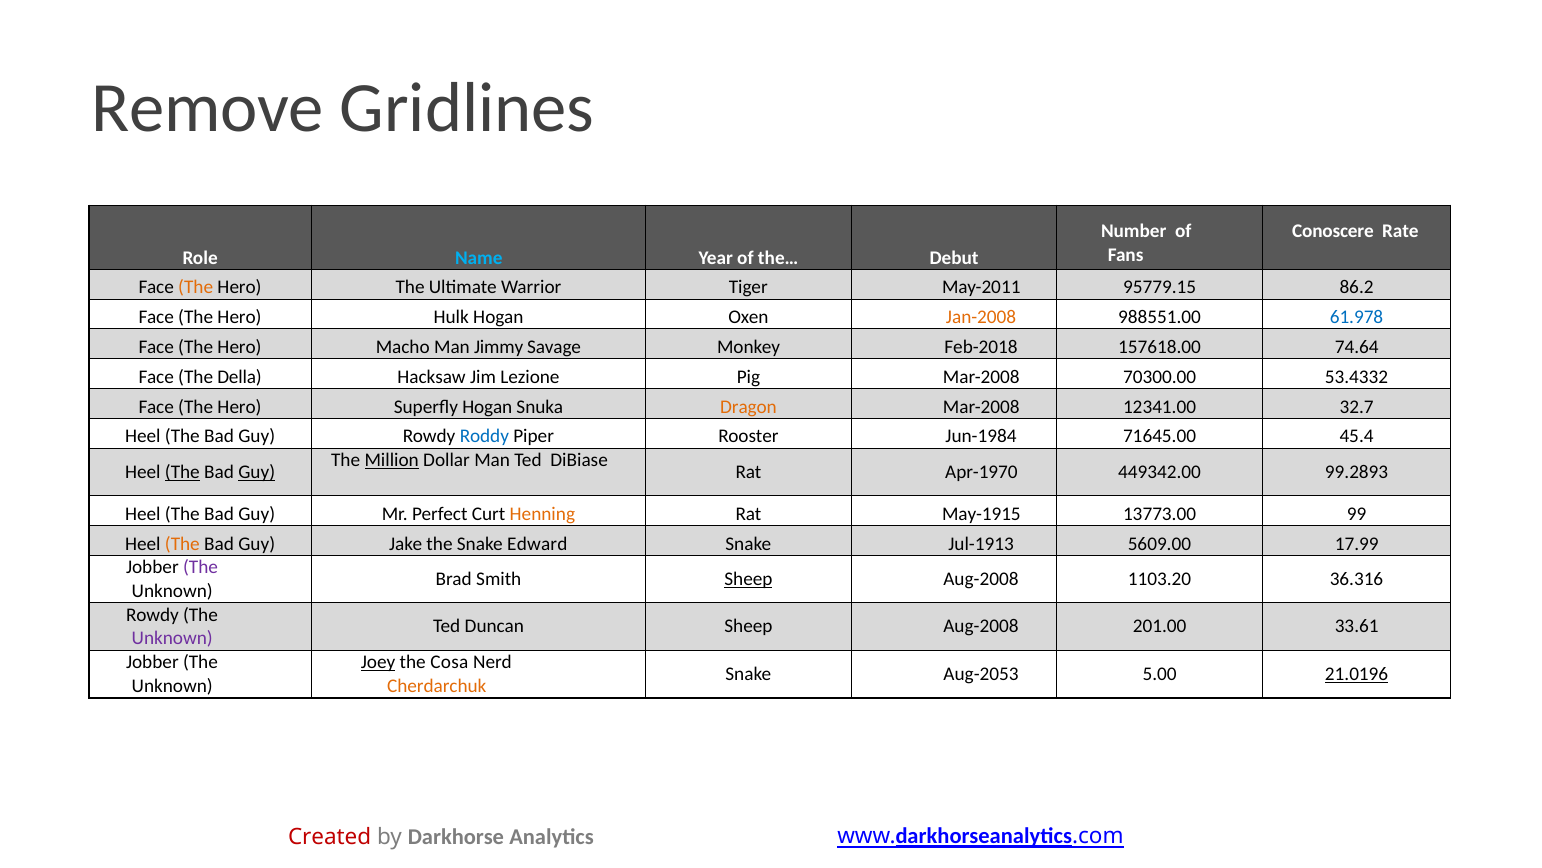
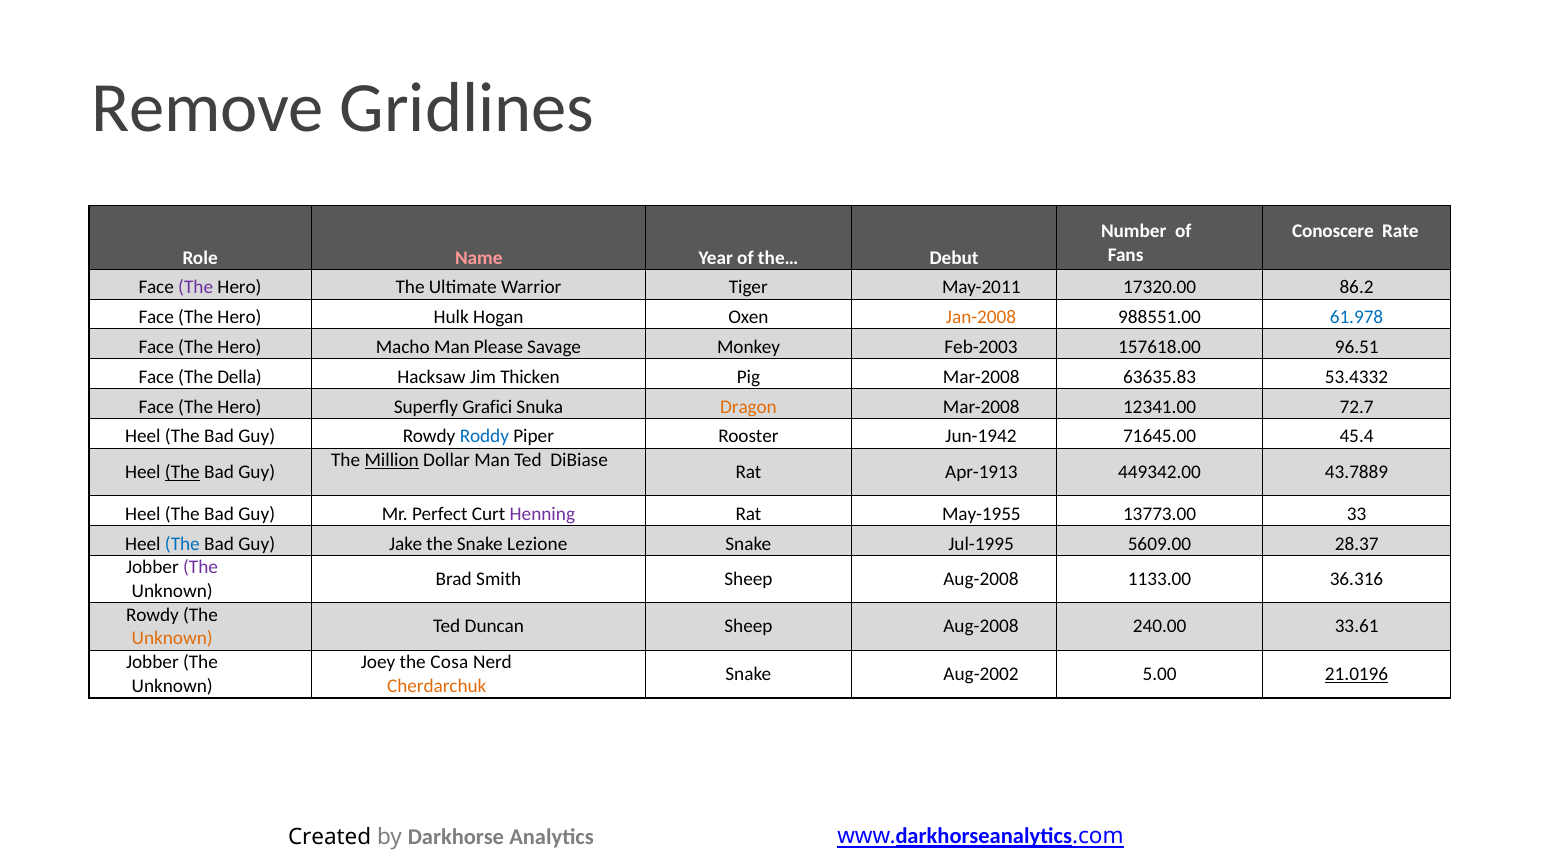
Name colour: light blue -> pink (479, 258)
The colour: orange -> purple (196, 287)
95779.15: 95779.15 -> 17320.00 (1160, 287)
Jimmy: Jimmy -> Please (499, 347)
Feb-2018: Feb-2018 -> Feb-2003 (981, 347)
74.64: 74.64 -> 96.51 (1357, 347)
Lezione: Lezione -> Thicken (530, 377)
70300.00: 70300.00 -> 63635.83 (1160, 377)
Superfly Hogan: Hogan -> Grafici (487, 406)
32.7: 32.7 -> 72.7 (1357, 406)
Jun-1984: Jun-1984 -> Jun-1942 (981, 436)
Guy underline: present -> none (257, 472)
Apr-1970: Apr-1970 -> Apr-1913 (981, 472)
99.2893: 99.2893 -> 43.7889 (1357, 472)
Henning colour: orange -> purple (542, 514)
May-1915: May-1915 -> May-1955 (981, 514)
99: 99 -> 33 (1357, 514)
The colour: orange -> blue (182, 543)
Edward: Edward -> Lezione (537, 543)
Jul-1913: Jul-1913 -> Jul-1995 (981, 543)
17.99: 17.99 -> 28.37 (1357, 543)
Sheep underline: present -> none (748, 579)
1103.20: 1103.20 -> 1133.00 (1159, 579)
201.00: 201.00 -> 240.00 (1160, 626)
Unknown colour: purple -> orange (172, 638)
Joey underline: present -> none (378, 662)
Aug-2053: Aug-2053 -> Aug-2002 (981, 674)
Created colour: red -> black (330, 836)
